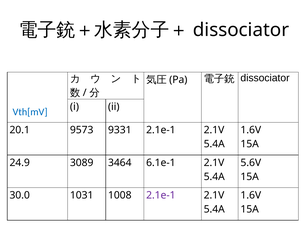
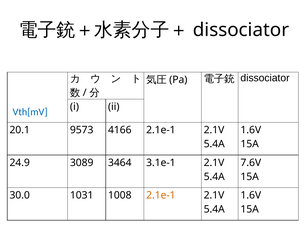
9331: 9331 -> 4166 (120, 130)
6.1e-1: 6.1e-1 -> 3.1e-1 (161, 163)
5.6V: 5.6V -> 7.6V (251, 163)
2.1e-1 colour: purple -> orange (161, 195)
